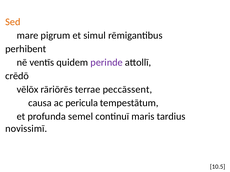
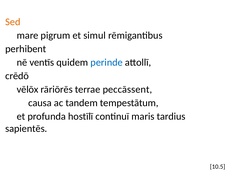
perinde colour: purple -> blue (107, 63)
pericula: pericula -> tandem (82, 103)
semel: semel -> hostīlī (81, 117)
novissimī: novissimī -> sapientēs (26, 129)
